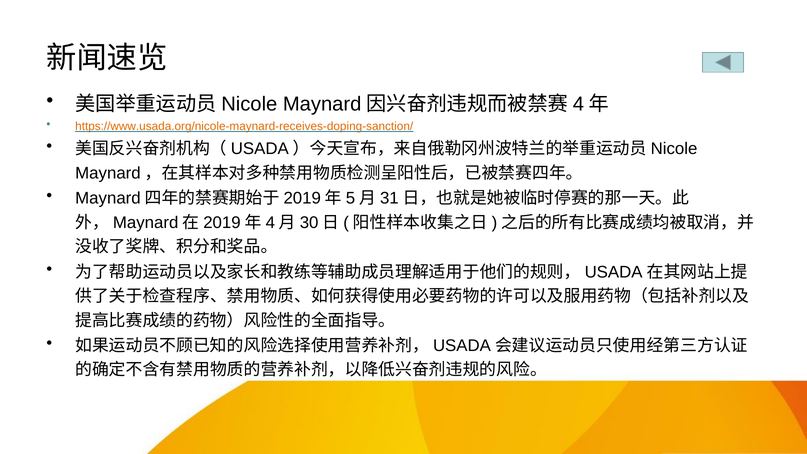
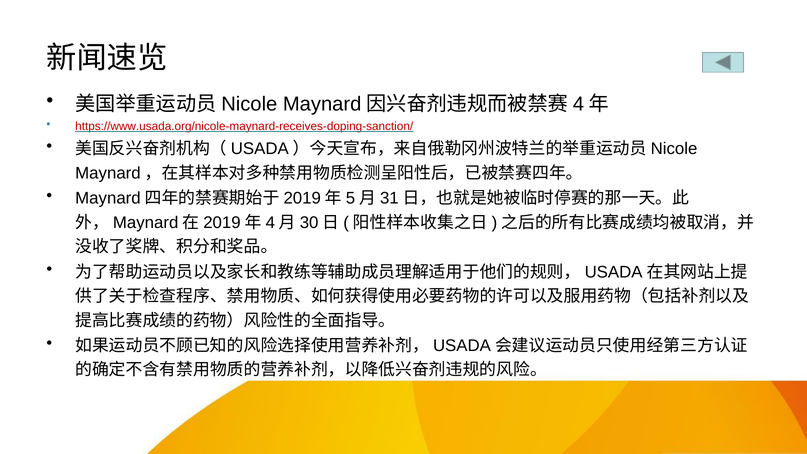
https://www.usada.org/nicole-maynard-receives-doping-sanction/ colour: orange -> red (244, 126)
